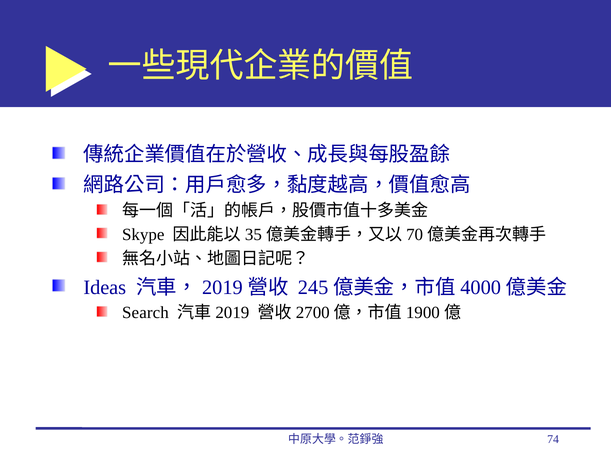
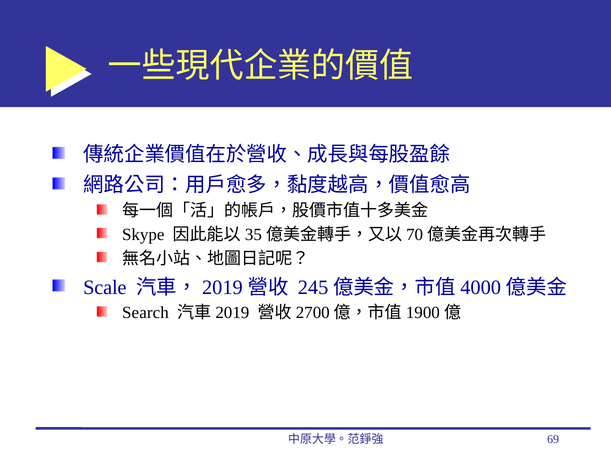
Ideas: Ideas -> Scale (105, 287)
74: 74 -> 69 (553, 439)
